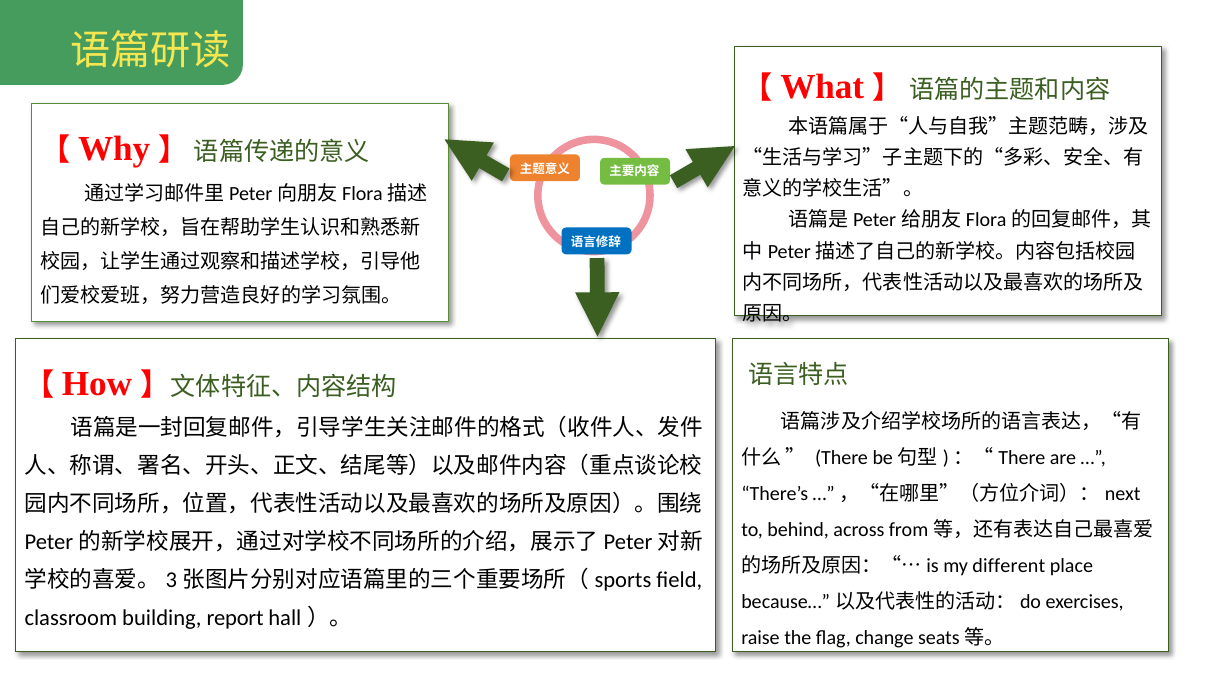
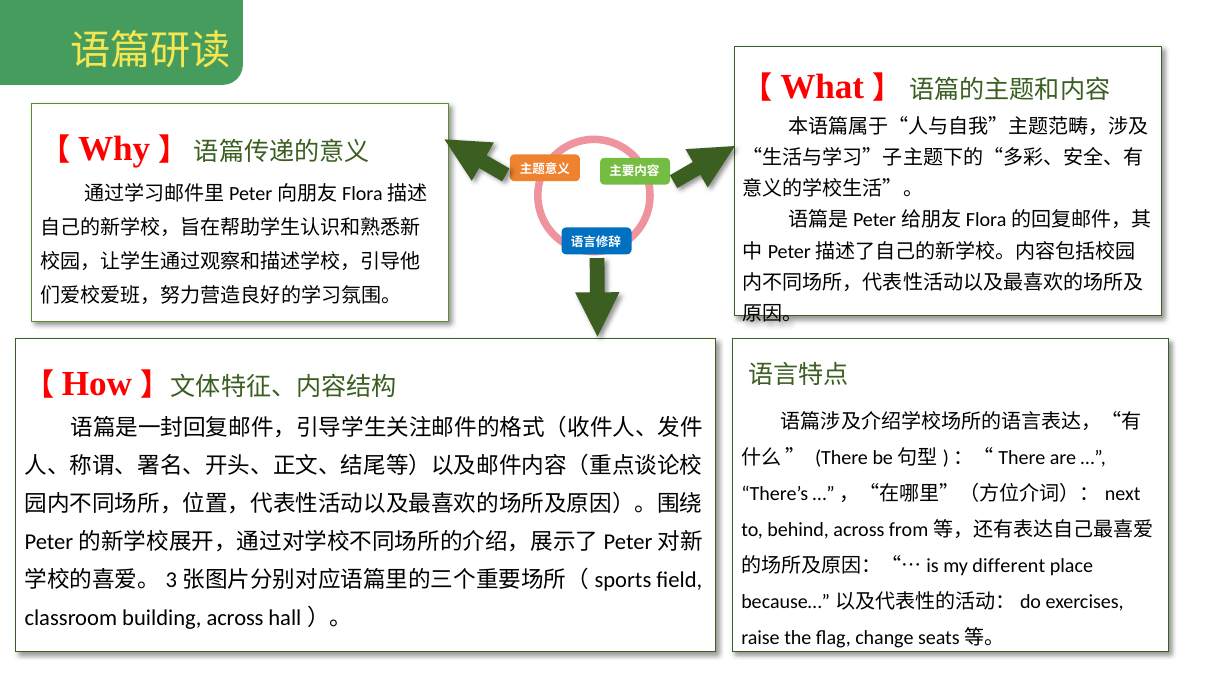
building report: report -> across (235, 618)
